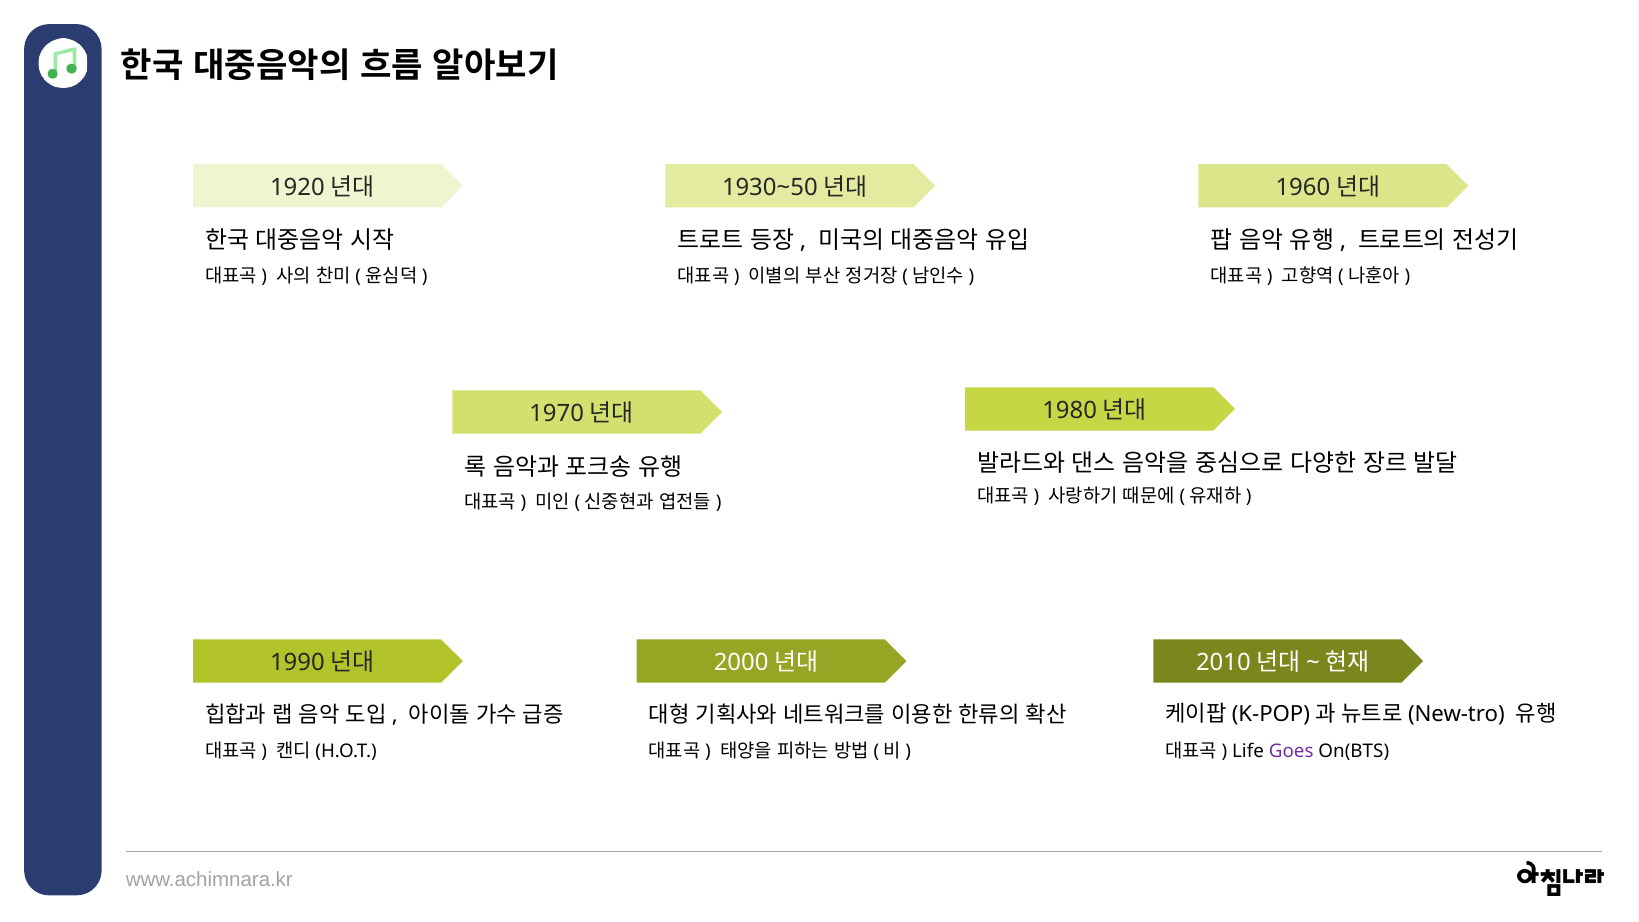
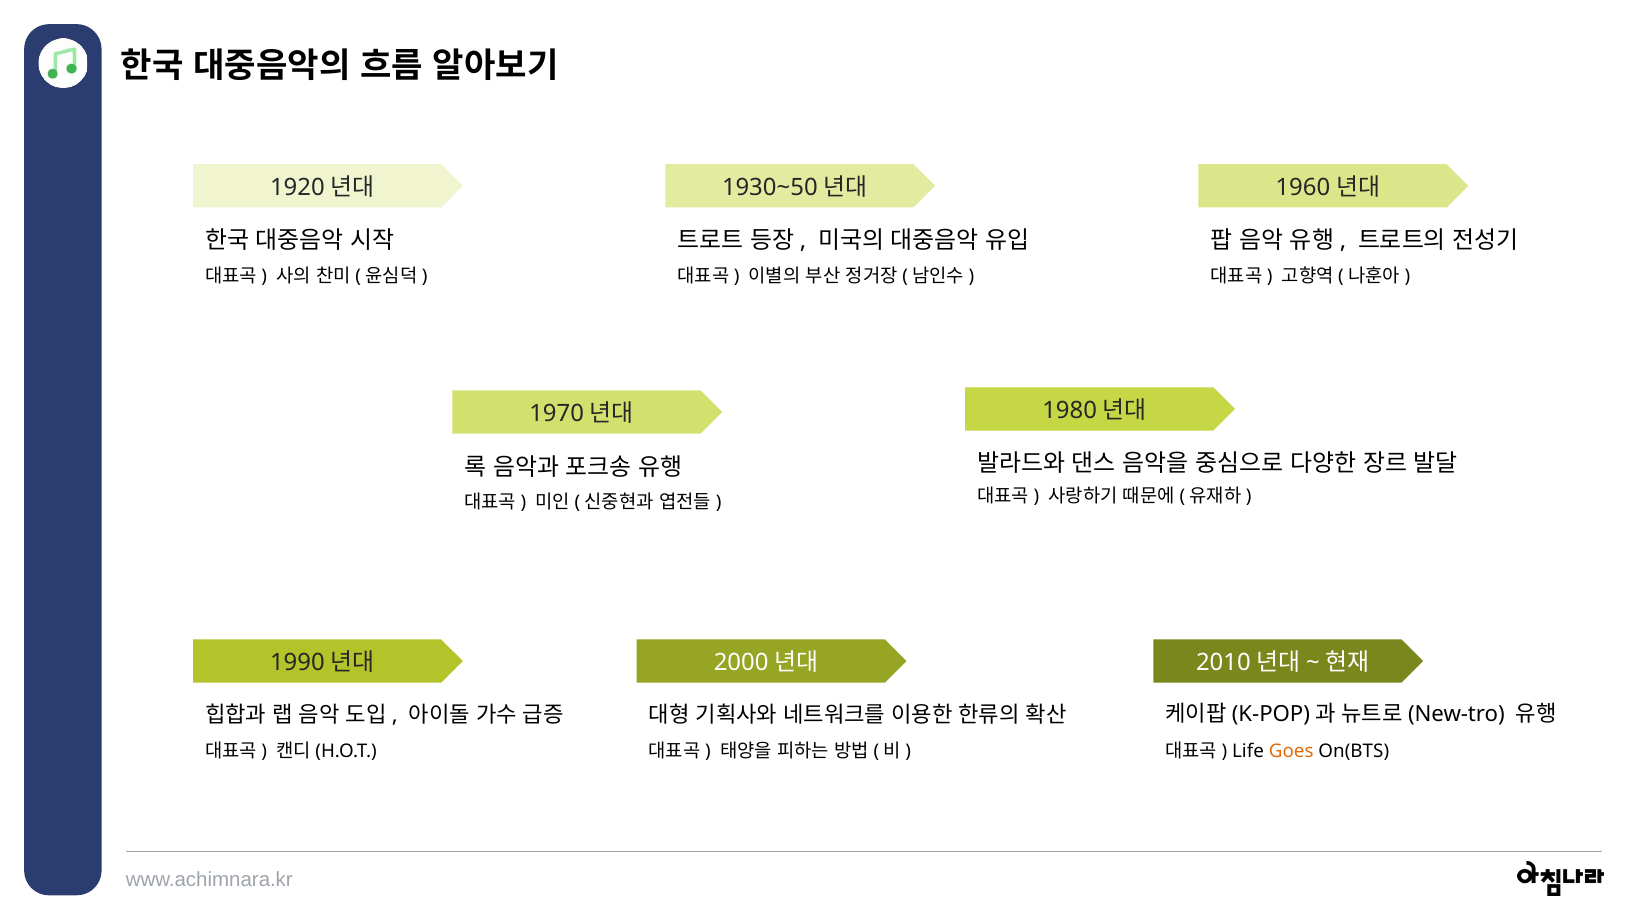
Goes colour: purple -> orange (1291, 752)
